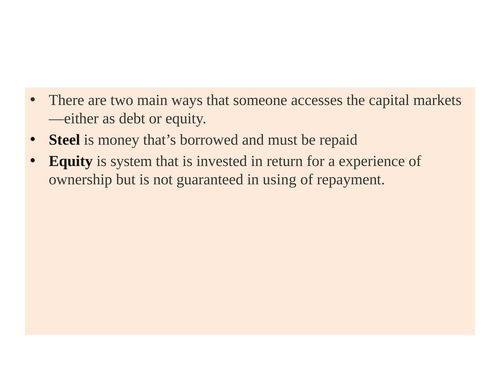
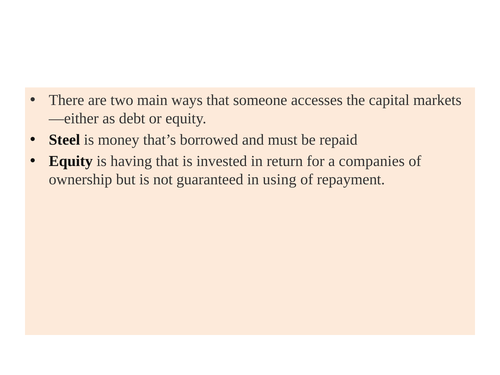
system: system -> having (131, 161)
experience: experience -> companies (372, 161)
